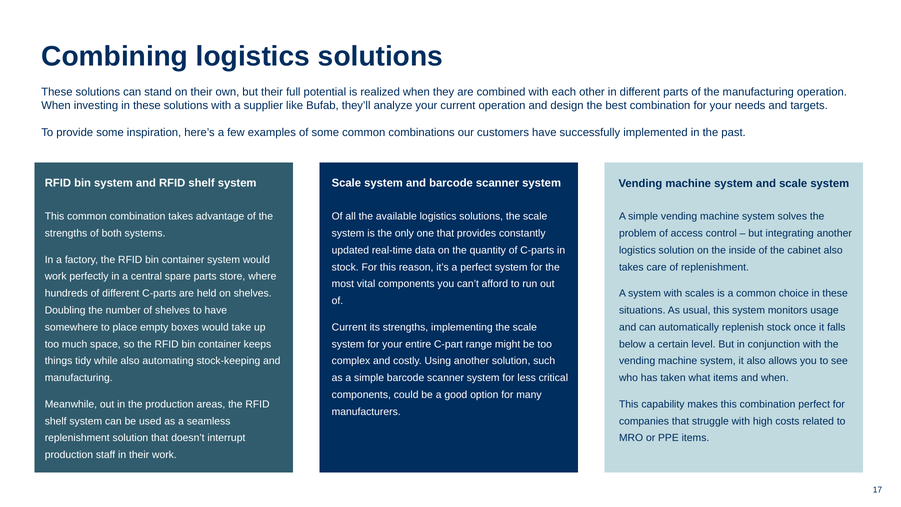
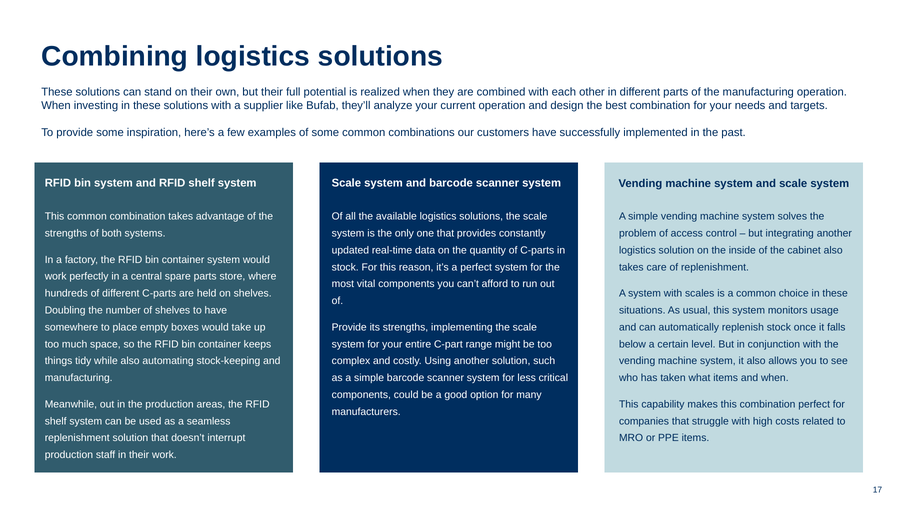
Current: Current -> Provide (349, 327)
